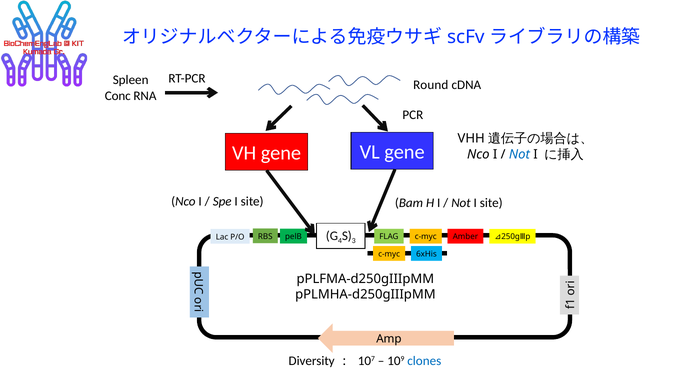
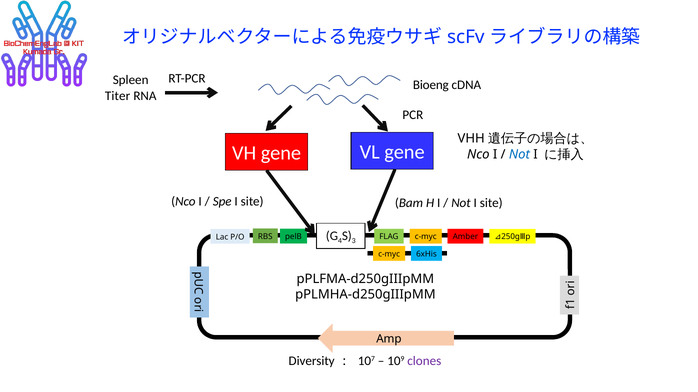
Round: Round -> Bioeng (431, 85)
Conc: Conc -> Titer (118, 96)
clones colour: blue -> purple (424, 361)
